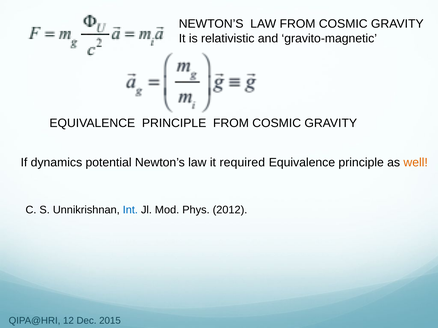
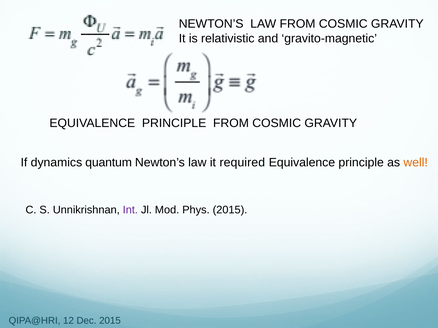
potential: potential -> quantum (109, 163)
Int colour: blue -> purple (130, 210)
Phys 2012: 2012 -> 2015 (230, 210)
